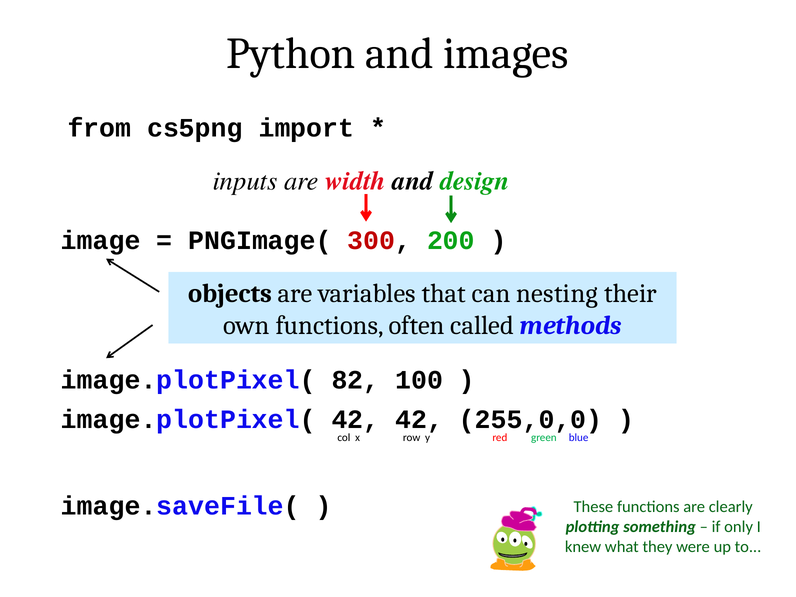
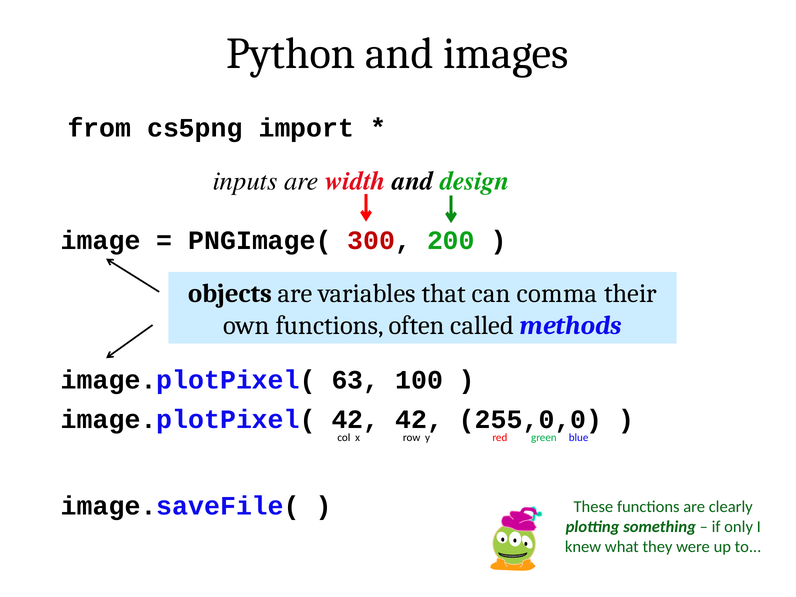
nesting: nesting -> comma (557, 294)
82: 82 -> 63 (355, 380)
